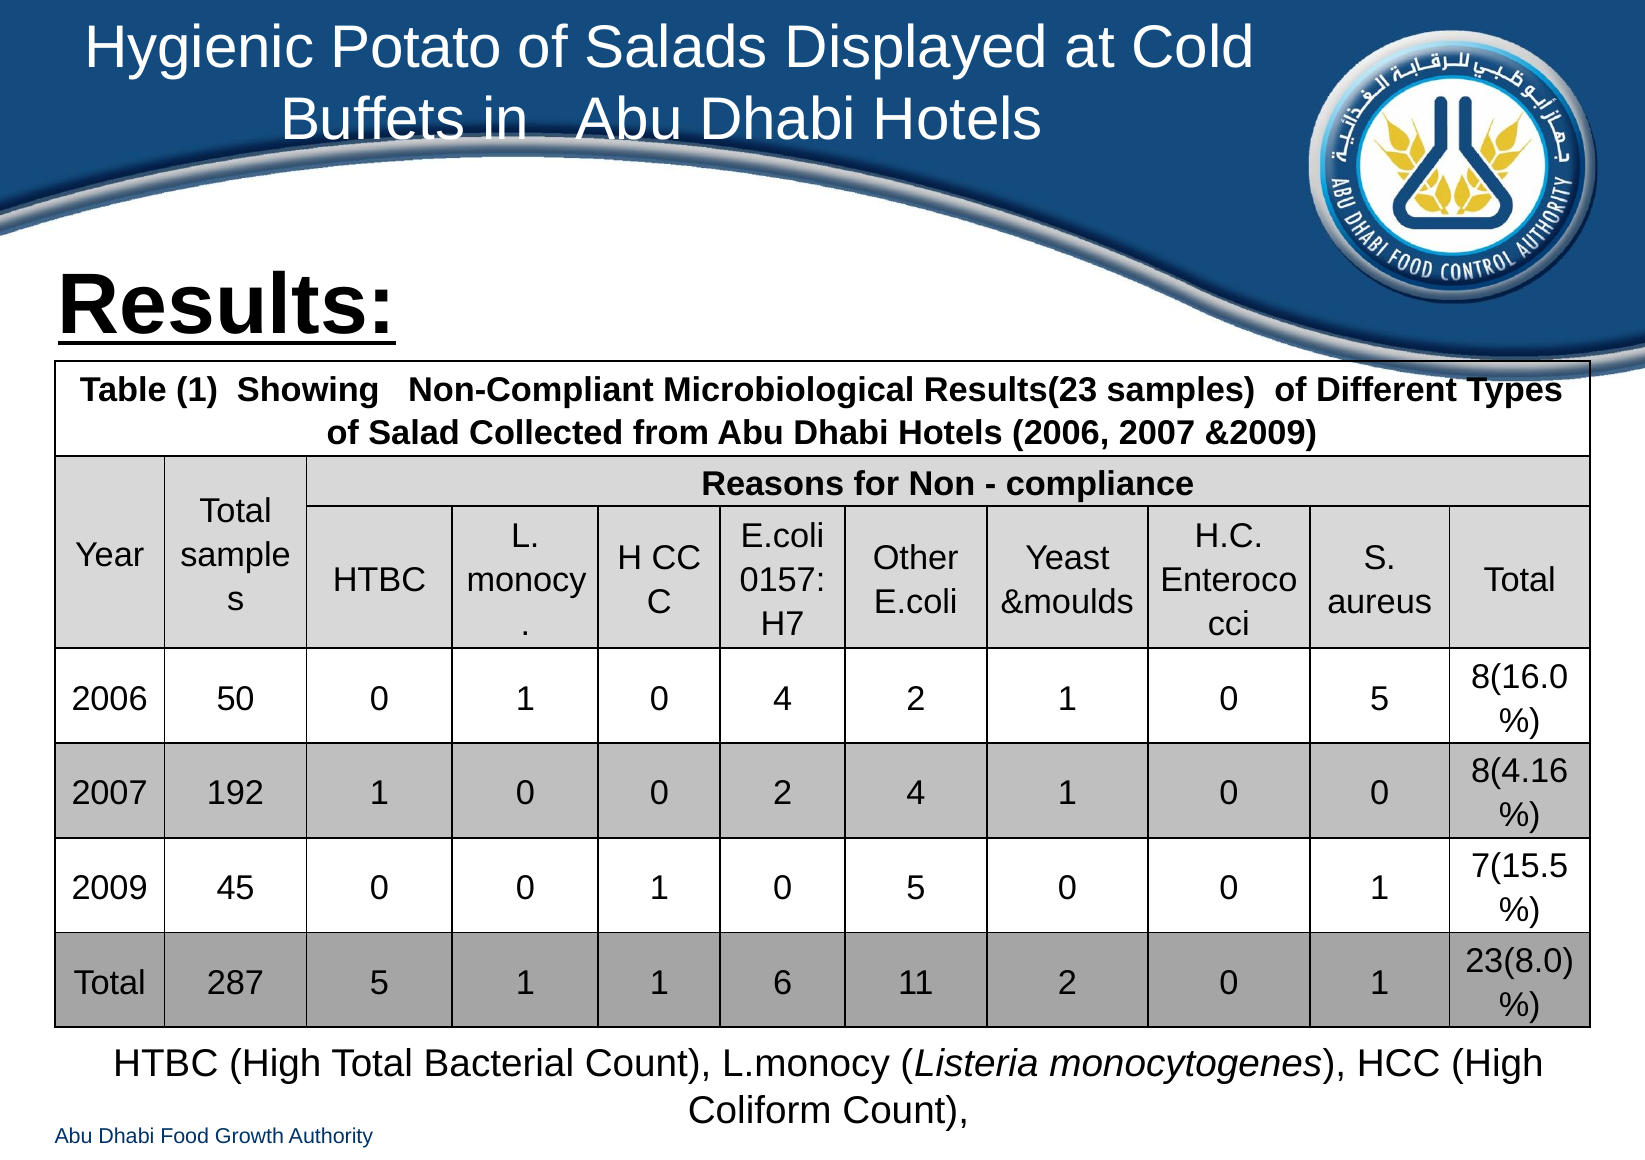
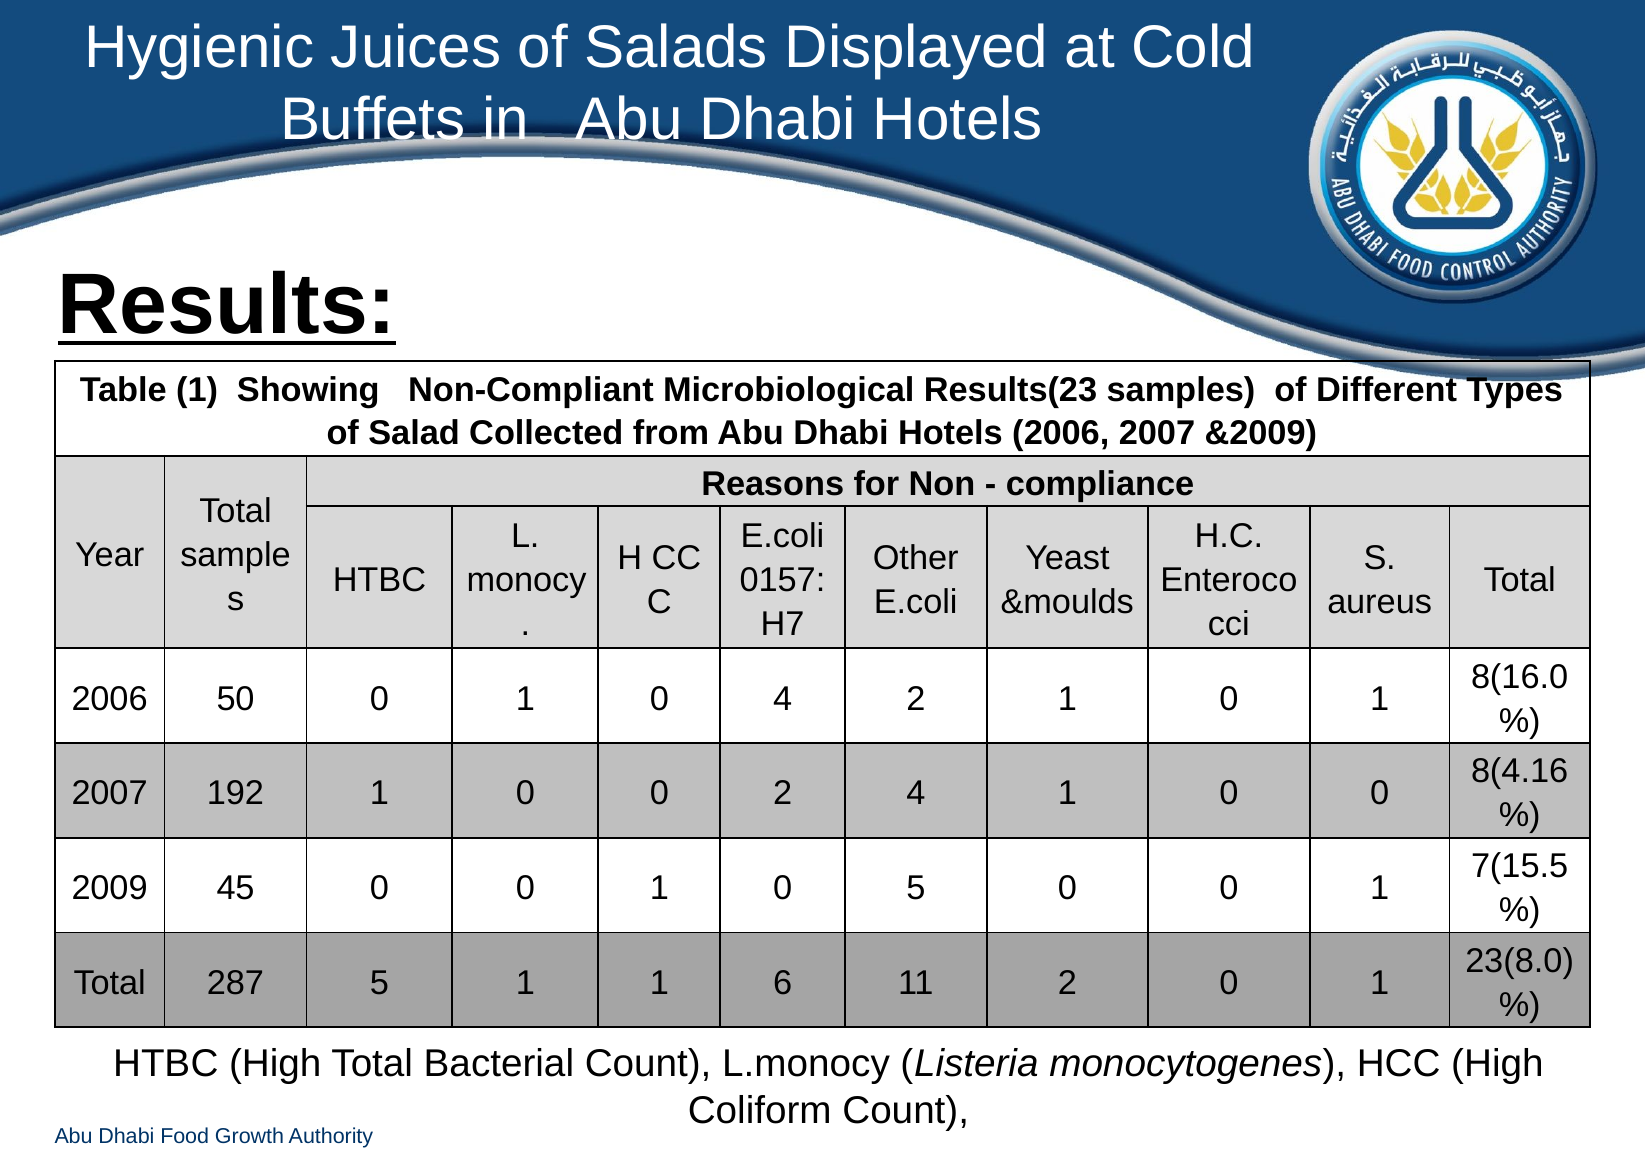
Potato: Potato -> Juices (416, 48)
2 1 0 5: 5 -> 1 (1380, 699)
